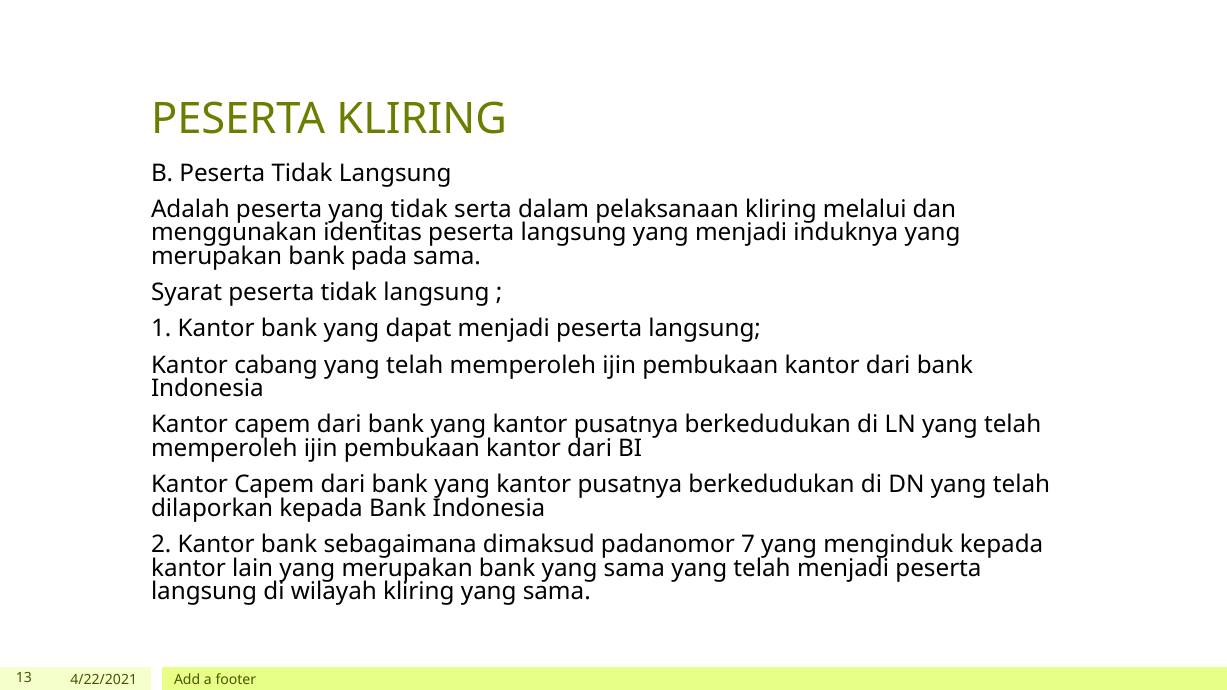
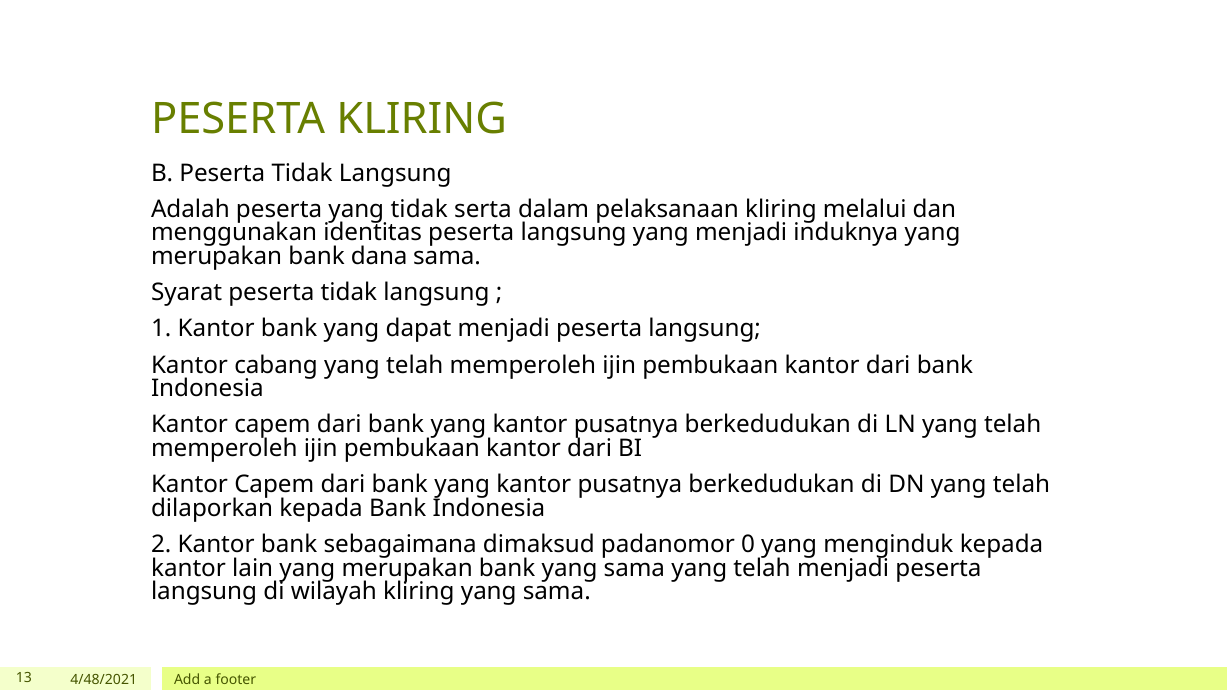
pada: pada -> dana (379, 256)
7: 7 -> 0 (748, 545)
4/22/2021: 4/22/2021 -> 4/48/2021 (104, 680)
